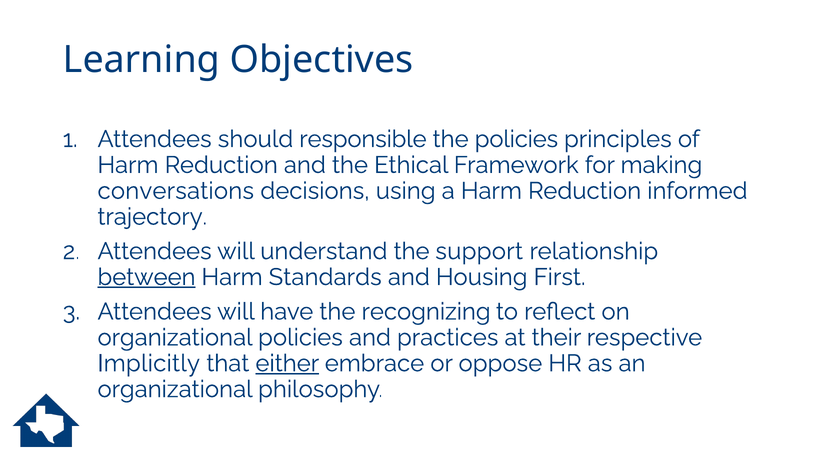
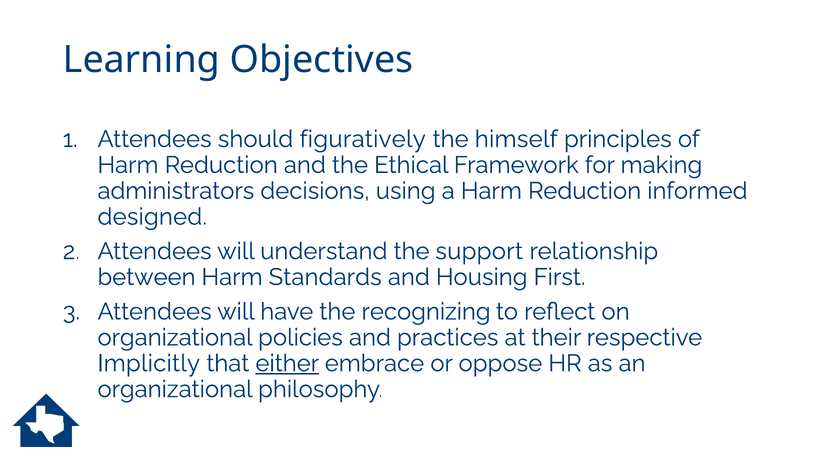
responsible: responsible -> figuratively (363, 139)
the policies: policies -> himself (516, 139)
conversations: conversations -> administrators (176, 191)
trajectory: trajectory -> designed (152, 217)
between underline: present -> none (146, 277)
